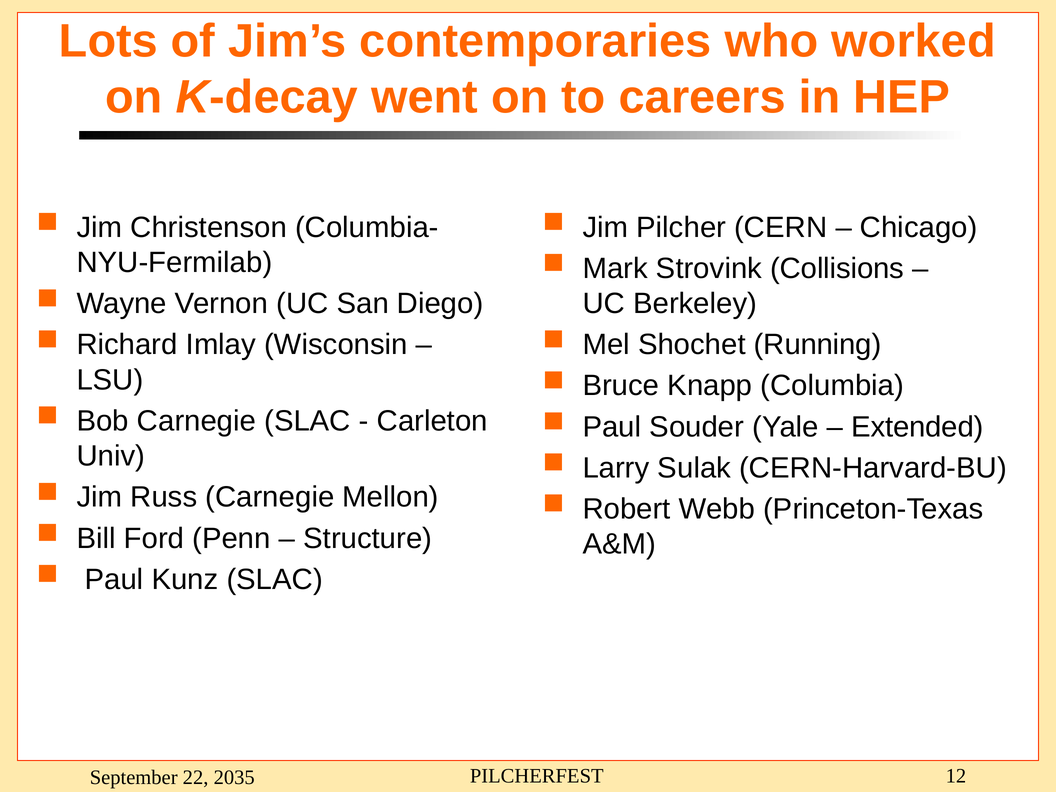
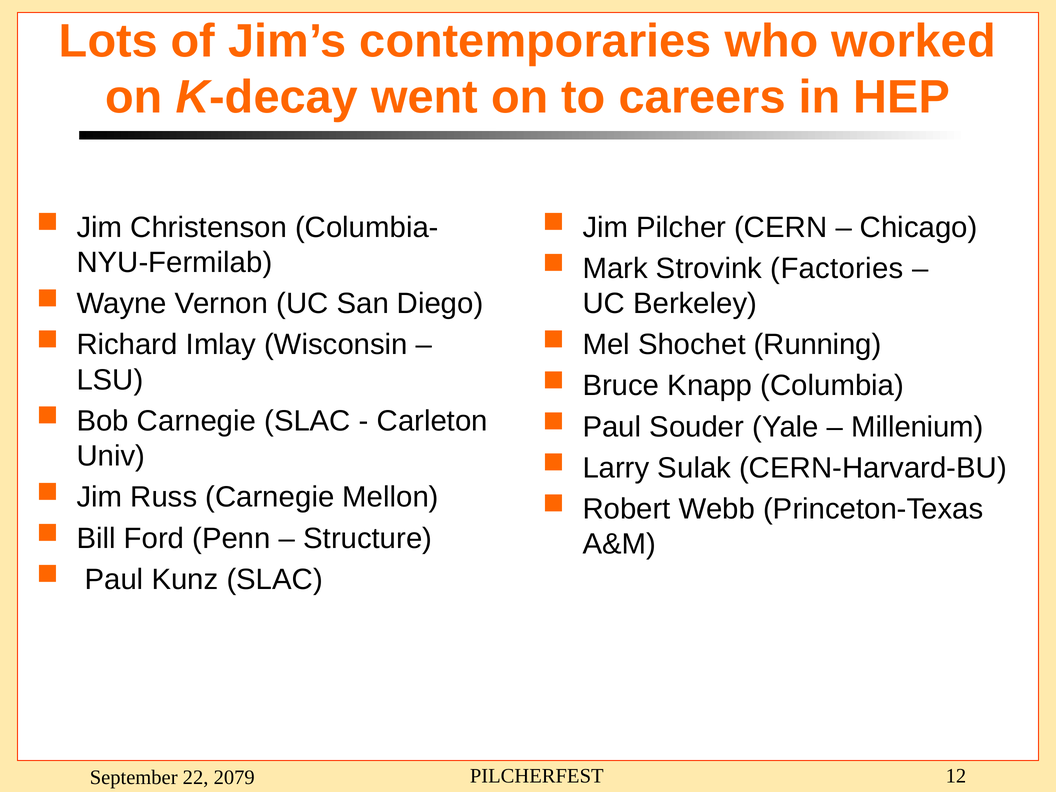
Collisions: Collisions -> Factories (837, 268)
Extended: Extended -> Millenium (917, 427)
2035: 2035 -> 2079 (234, 777)
